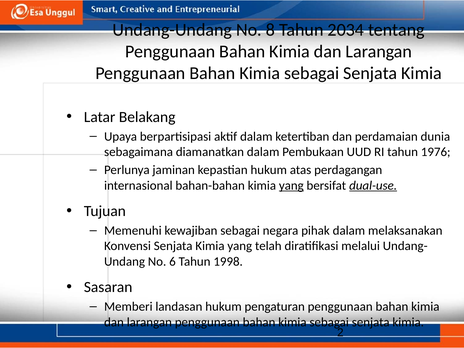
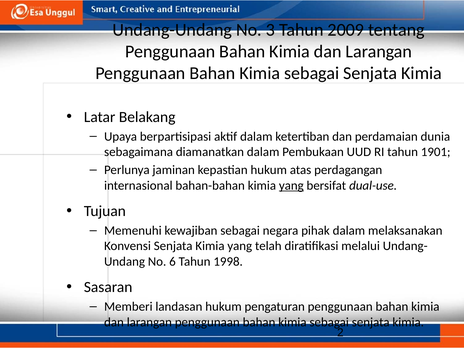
8: 8 -> 3 (270, 30)
2034: 2034 -> 2009 (346, 30)
1976: 1976 -> 1901 (436, 152)
dual-use underline: present -> none (373, 185)
